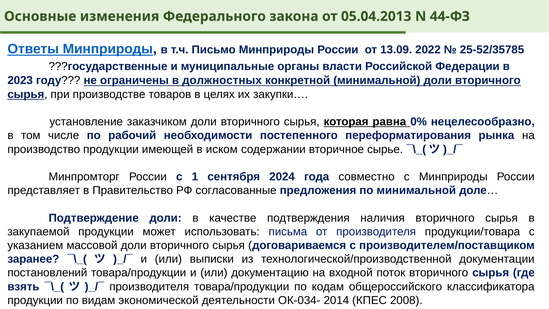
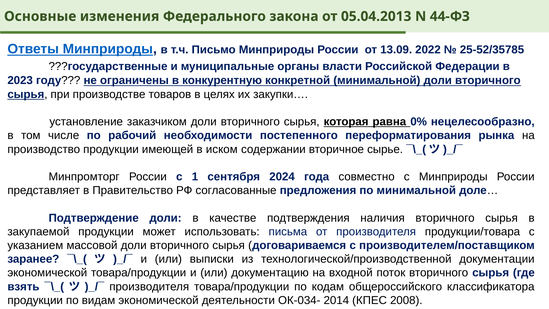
должностных: должностных -> конкурентную (222, 80)
постановлений: постановлений -> экономической (47, 273)
